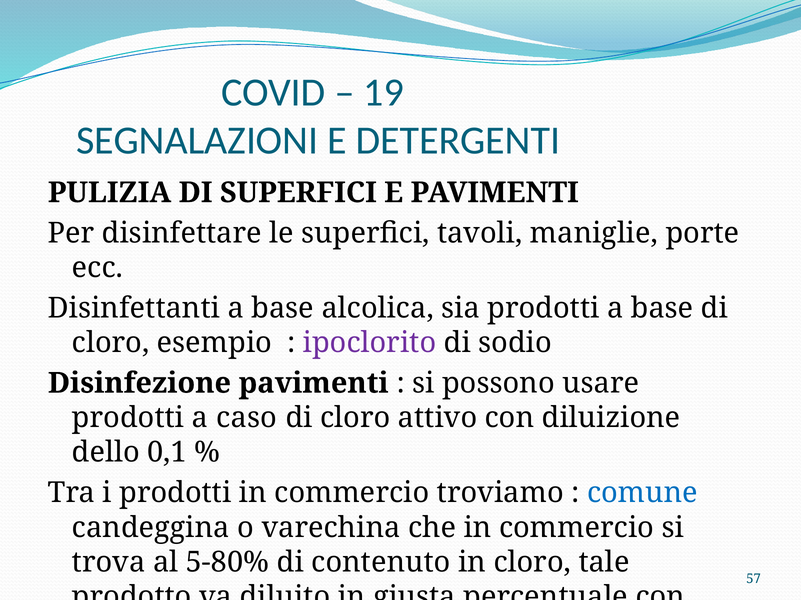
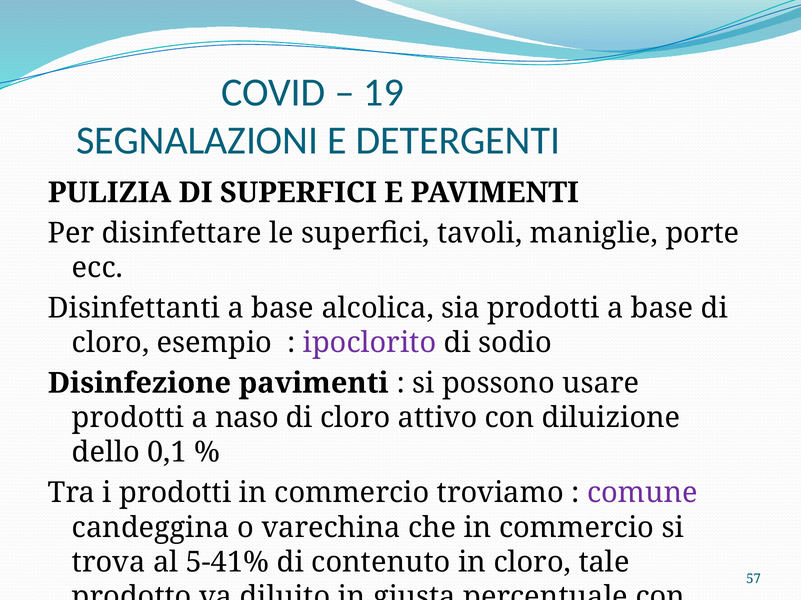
caso: caso -> naso (247, 418)
comune colour: blue -> purple (642, 493)
5-80%: 5-80% -> 5-41% (228, 563)
